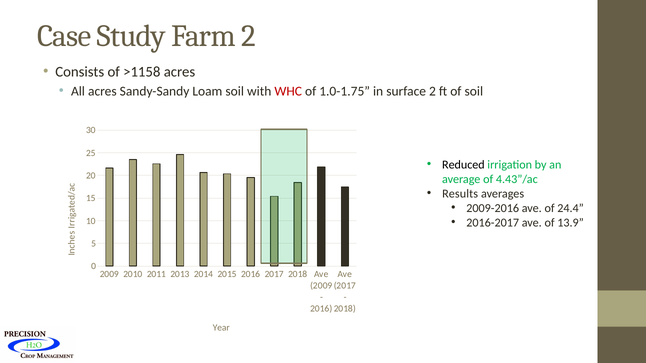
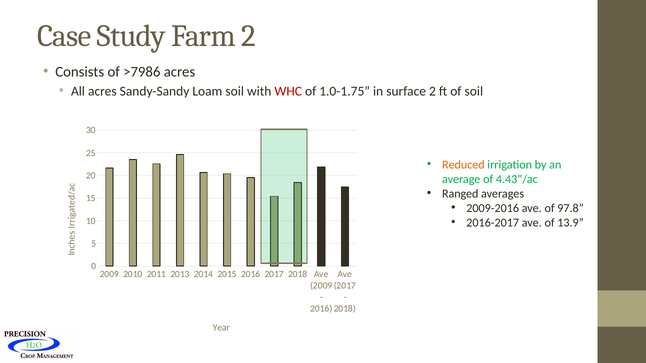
>1158: >1158 -> >7986 (142, 72)
Reduced colour: black -> orange (463, 165)
Results: Results -> Ranged (460, 194)
24.4: 24.4 -> 97.8 (571, 208)
